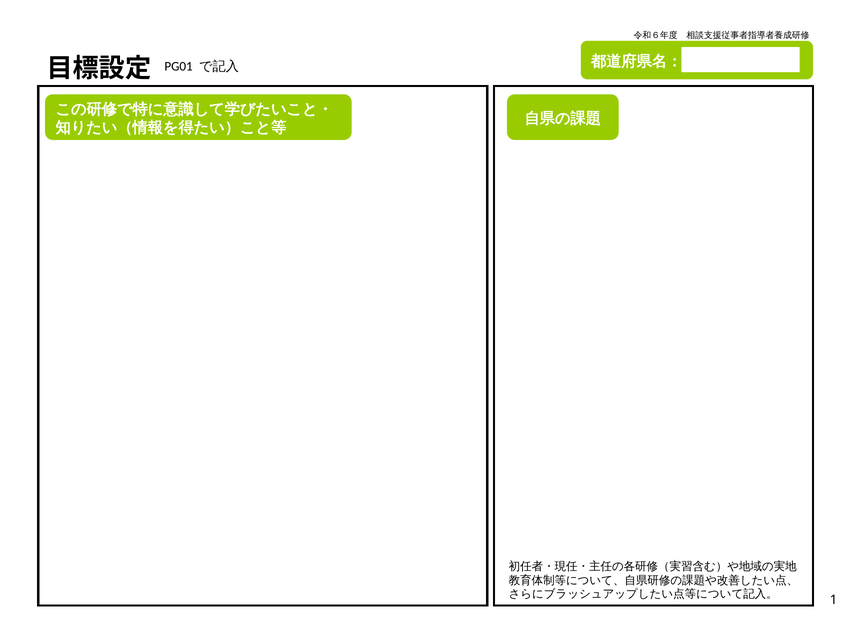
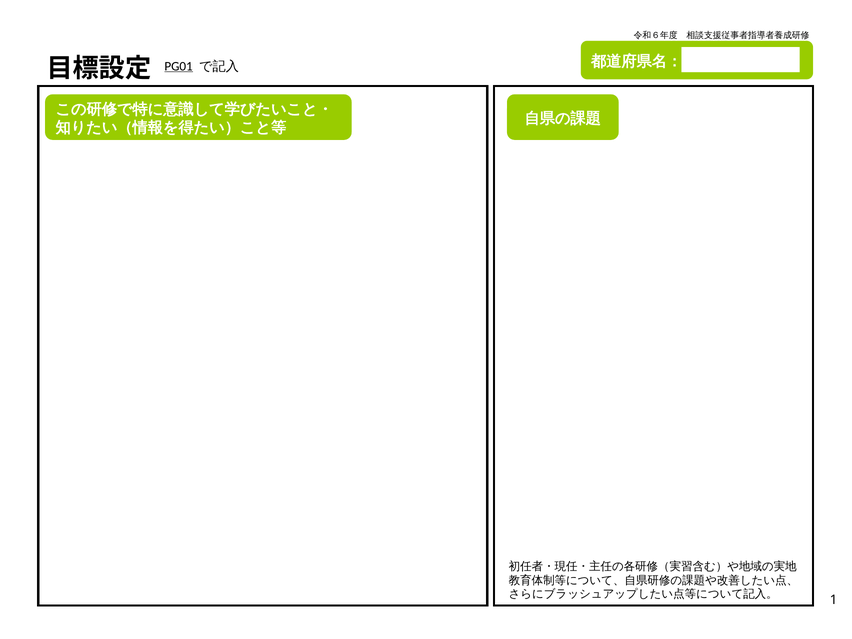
PG01 underline: none -> present (179, 66)
